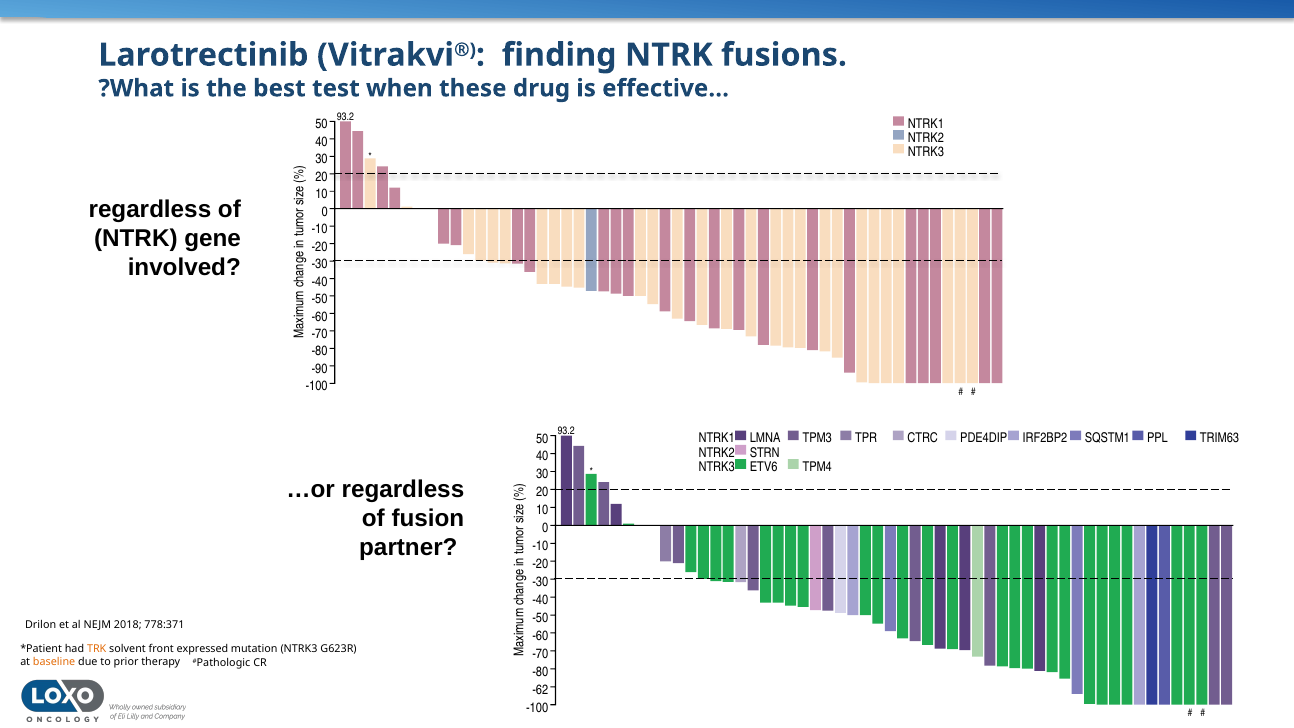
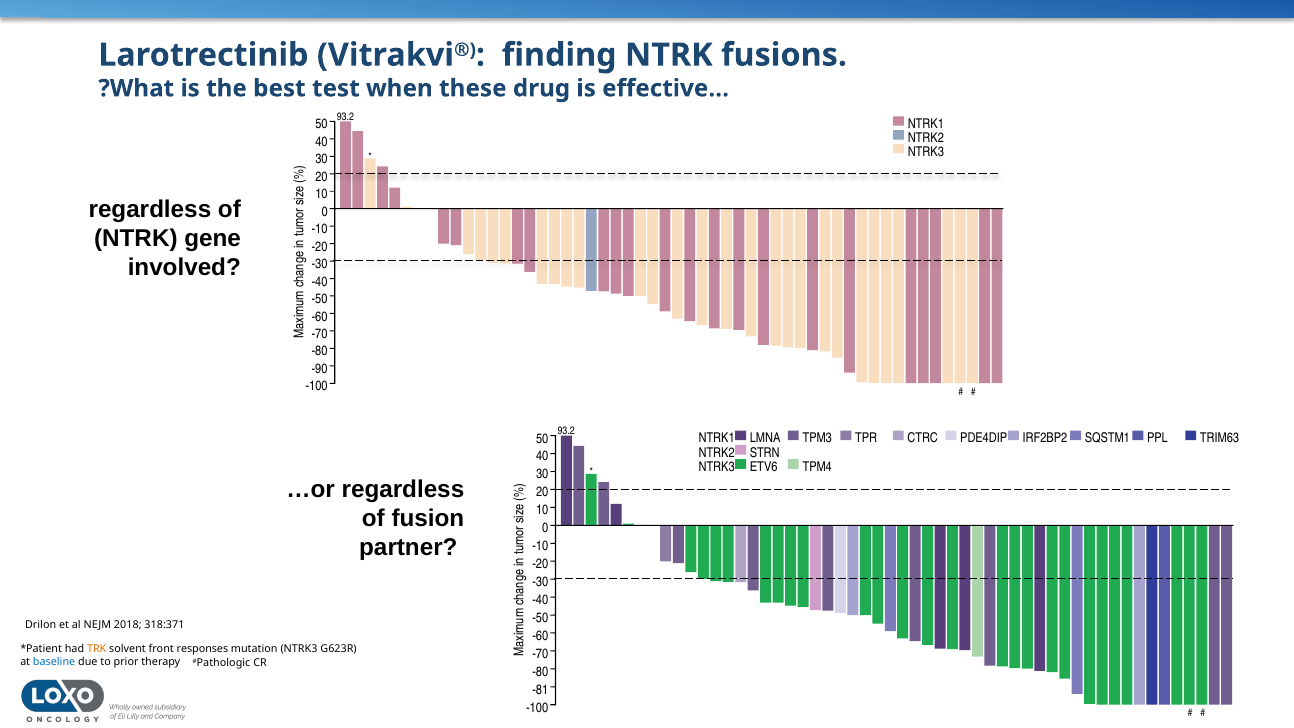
778:371: 778:371 -> 318:371 (164, 625)
expressed: expressed -> responses (202, 649)
baseline colour: orange -> blue (54, 662)
-62: -62 -> -81 (540, 690)
